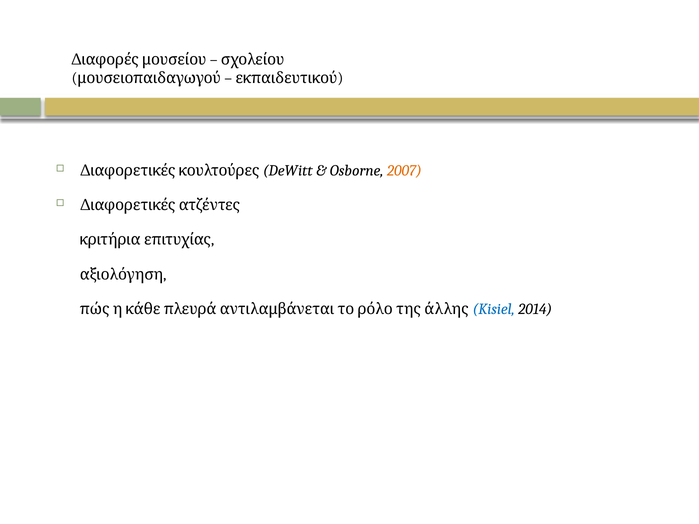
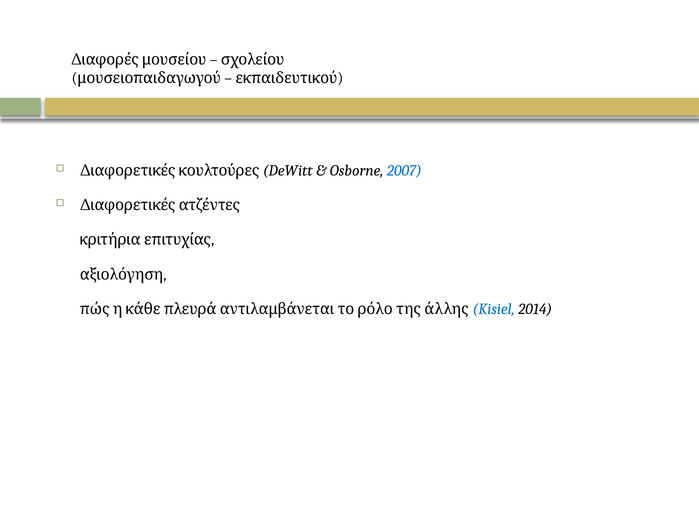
2007 colour: orange -> blue (404, 171)
